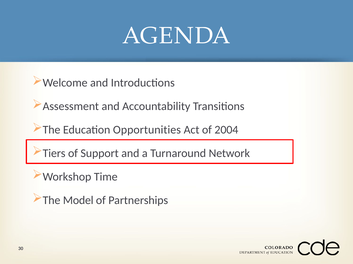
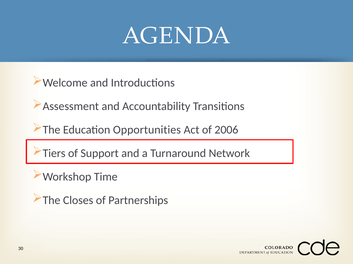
2004: 2004 -> 2006 (226, 130)
Model: Model -> Closes (78, 201)
